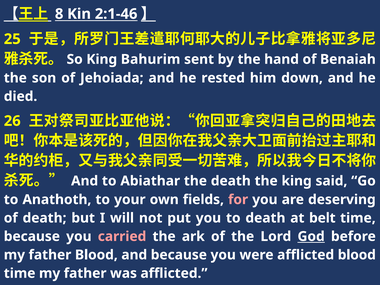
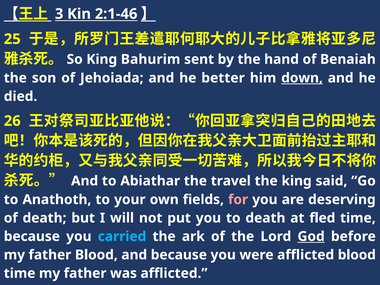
8: 8 -> 3 (59, 14)
rested: rested -> better (223, 78)
down underline: none -> present (302, 78)
the death: death -> travel (231, 181)
belt: belt -> fled (322, 218)
carried colour: pink -> light blue (122, 236)
